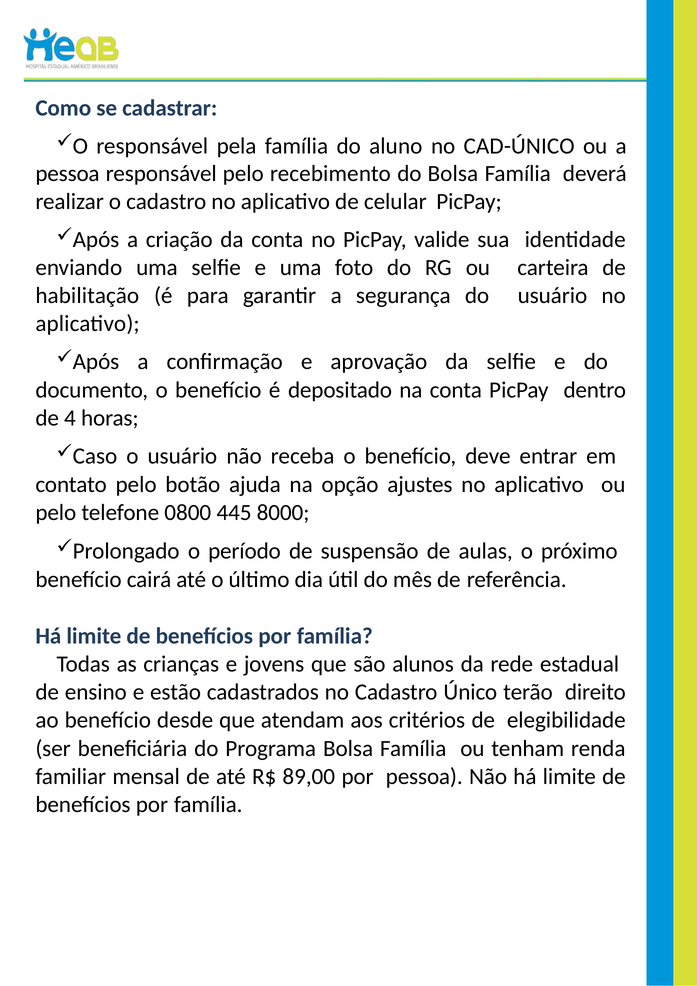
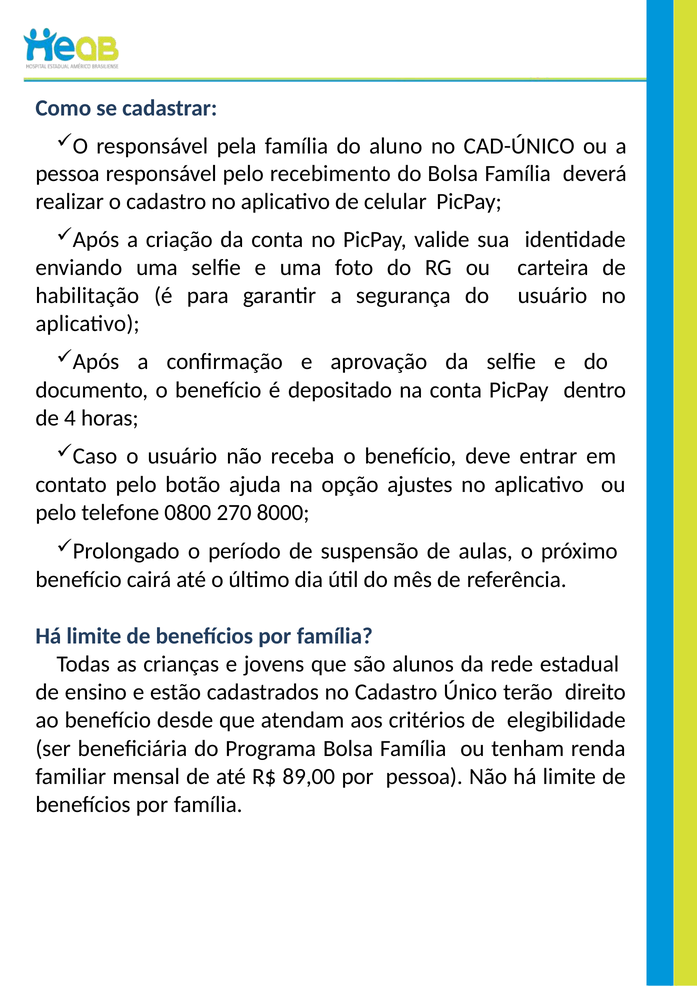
445: 445 -> 270 (234, 513)
